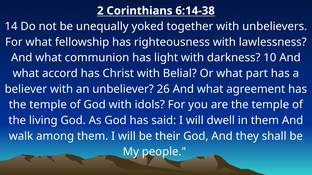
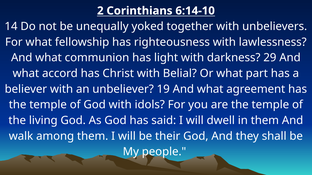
6:14-38: 6:14-38 -> 6:14-10 (195, 11)
10: 10 -> 29 (270, 58)
26: 26 -> 19 (163, 89)
